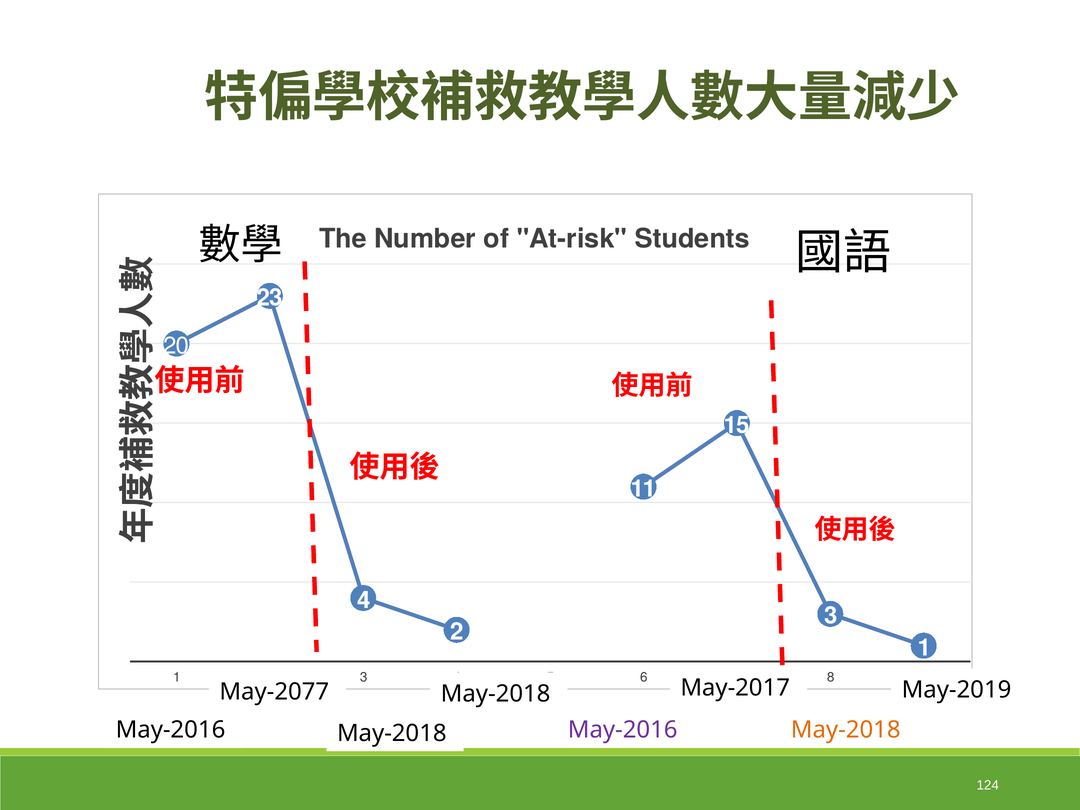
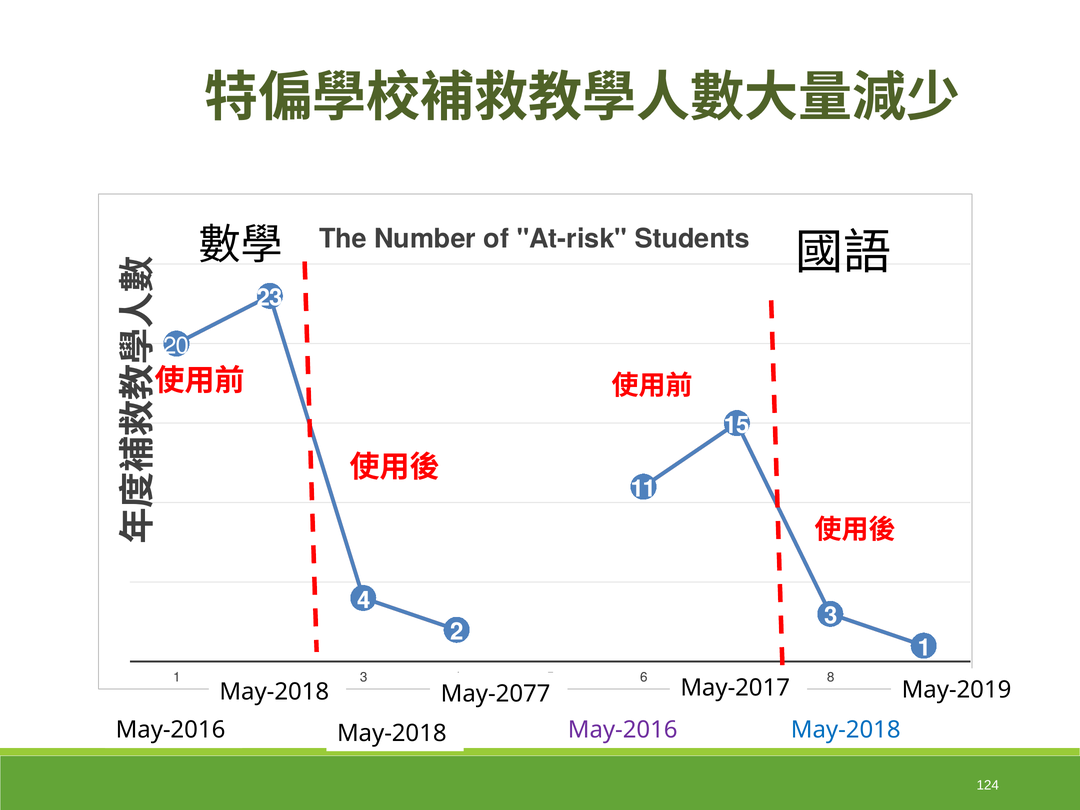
May-2077: May-2077 -> May-2018 (274, 692)
May-2018: May-2018 -> May-2077 (496, 694)
May-2018 colour: orange -> blue (846, 730)
